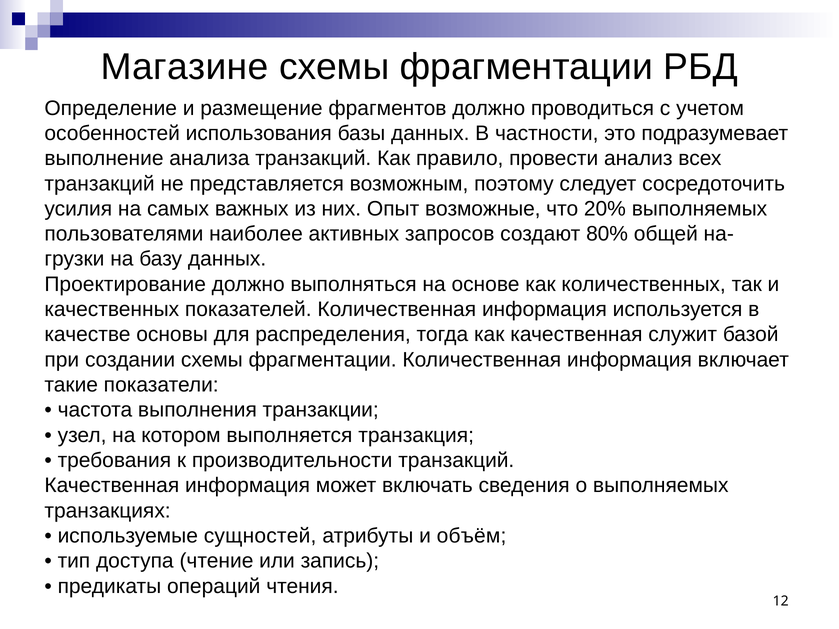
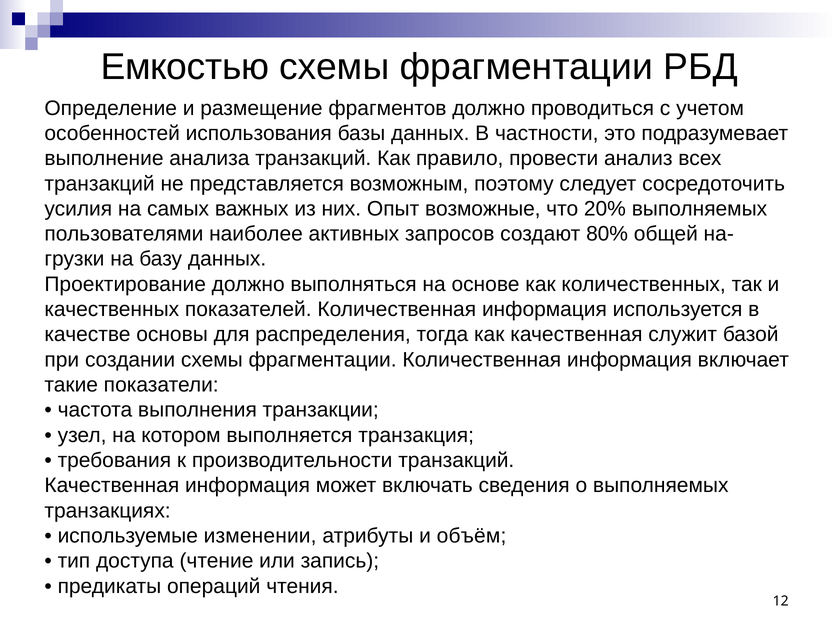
Магазине: Магазине -> Емкостью (185, 67)
сущностей: сущностей -> изменении (260, 536)
